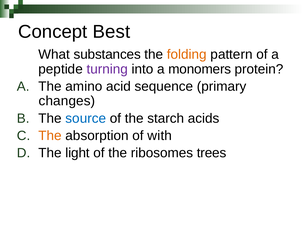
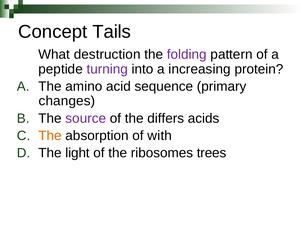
Best: Best -> Tails (112, 32)
substances: substances -> destruction (107, 55)
folding colour: orange -> purple (187, 55)
monomers: monomers -> increasing (200, 69)
source colour: blue -> purple (86, 118)
starch: starch -> differs (166, 118)
